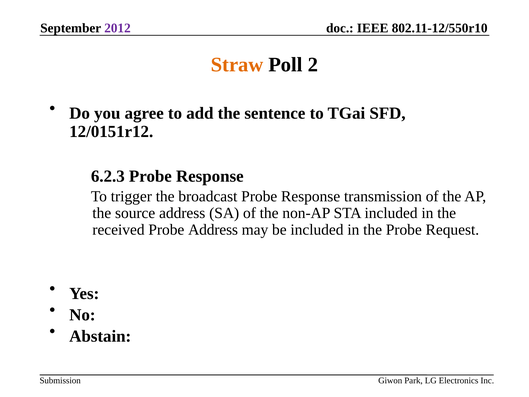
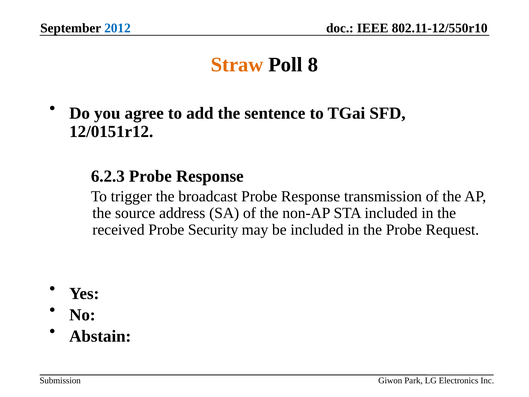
2012 colour: purple -> blue (117, 28)
2: 2 -> 8 (313, 65)
Probe Address: Address -> Security (213, 230)
